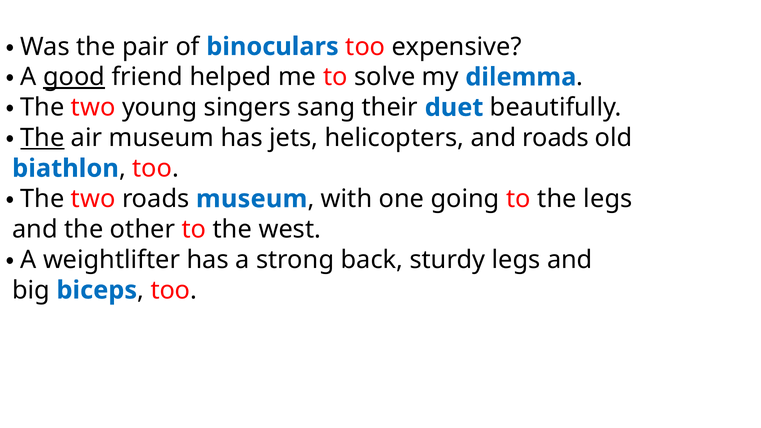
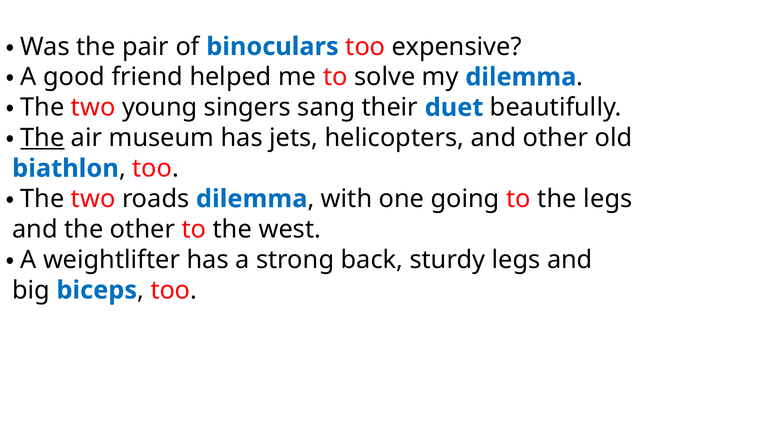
good underline: present -> none (74, 77)
and roads: roads -> other (555, 138)
roads museum: museum -> dilemma (252, 199)
